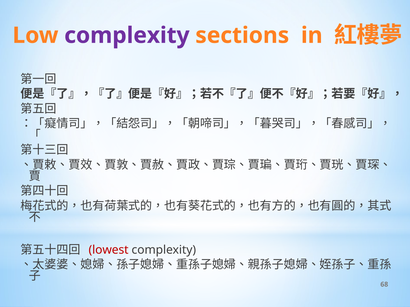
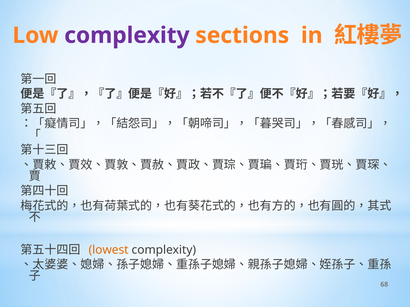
lowest colour: red -> orange (109, 250)
